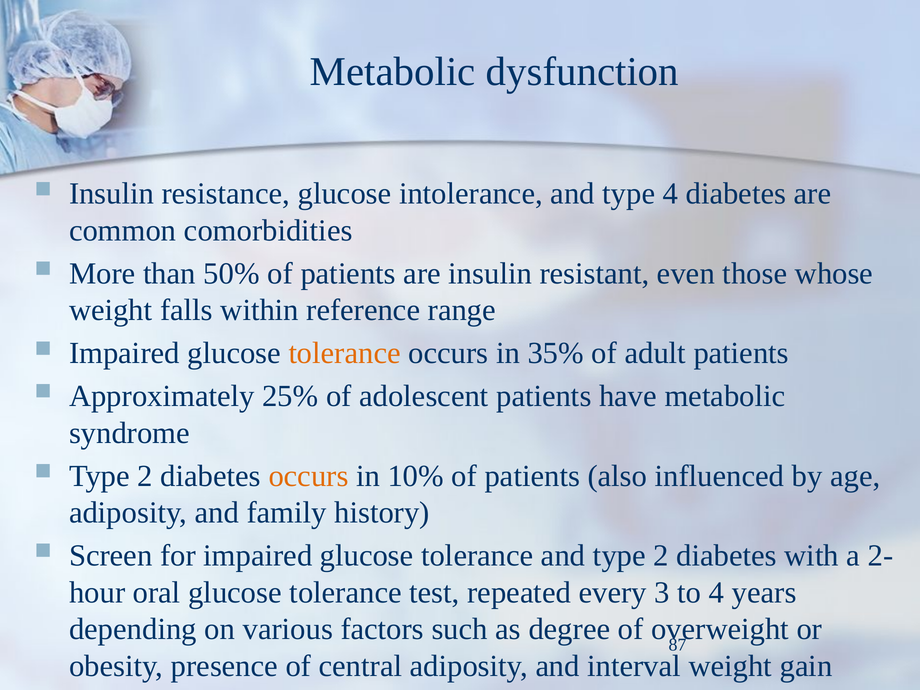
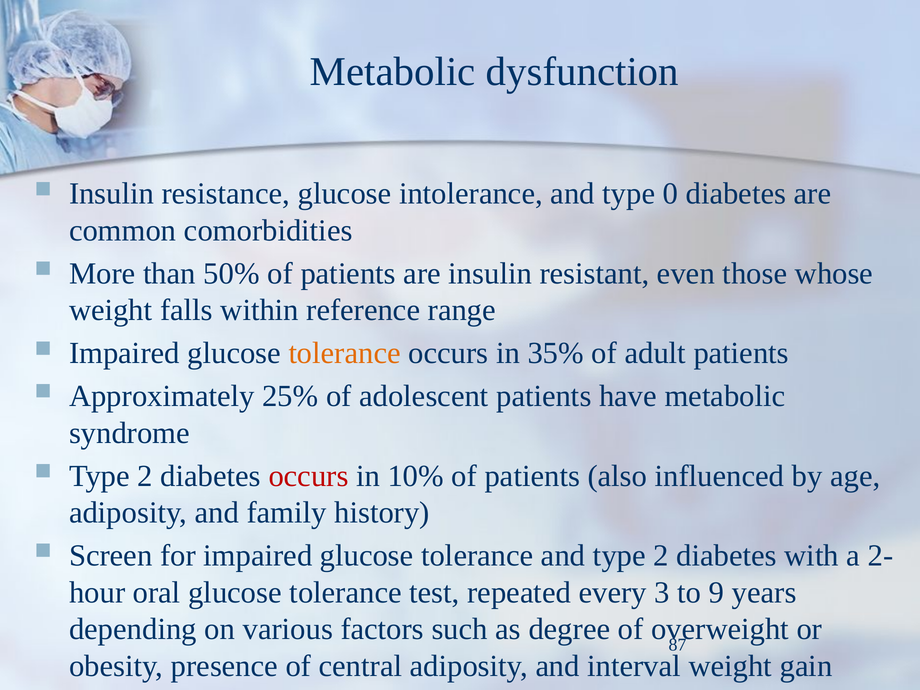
type 4: 4 -> 0 (670, 194)
occurs colour: orange -> red (309, 476)
to 4: 4 -> 9 (716, 592)
